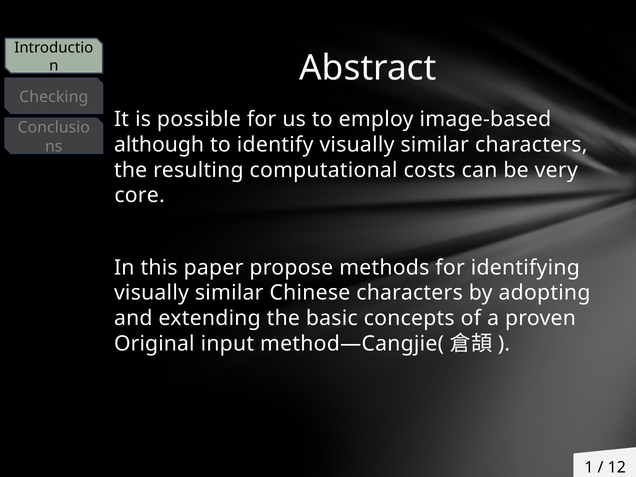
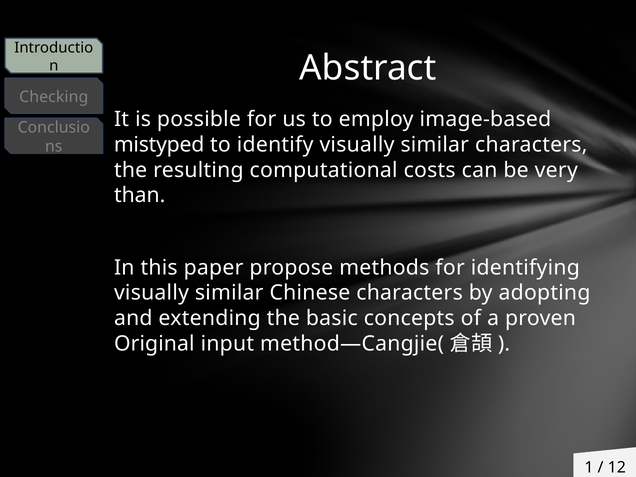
although: although -> mistyped (159, 145)
core: core -> than (140, 195)
